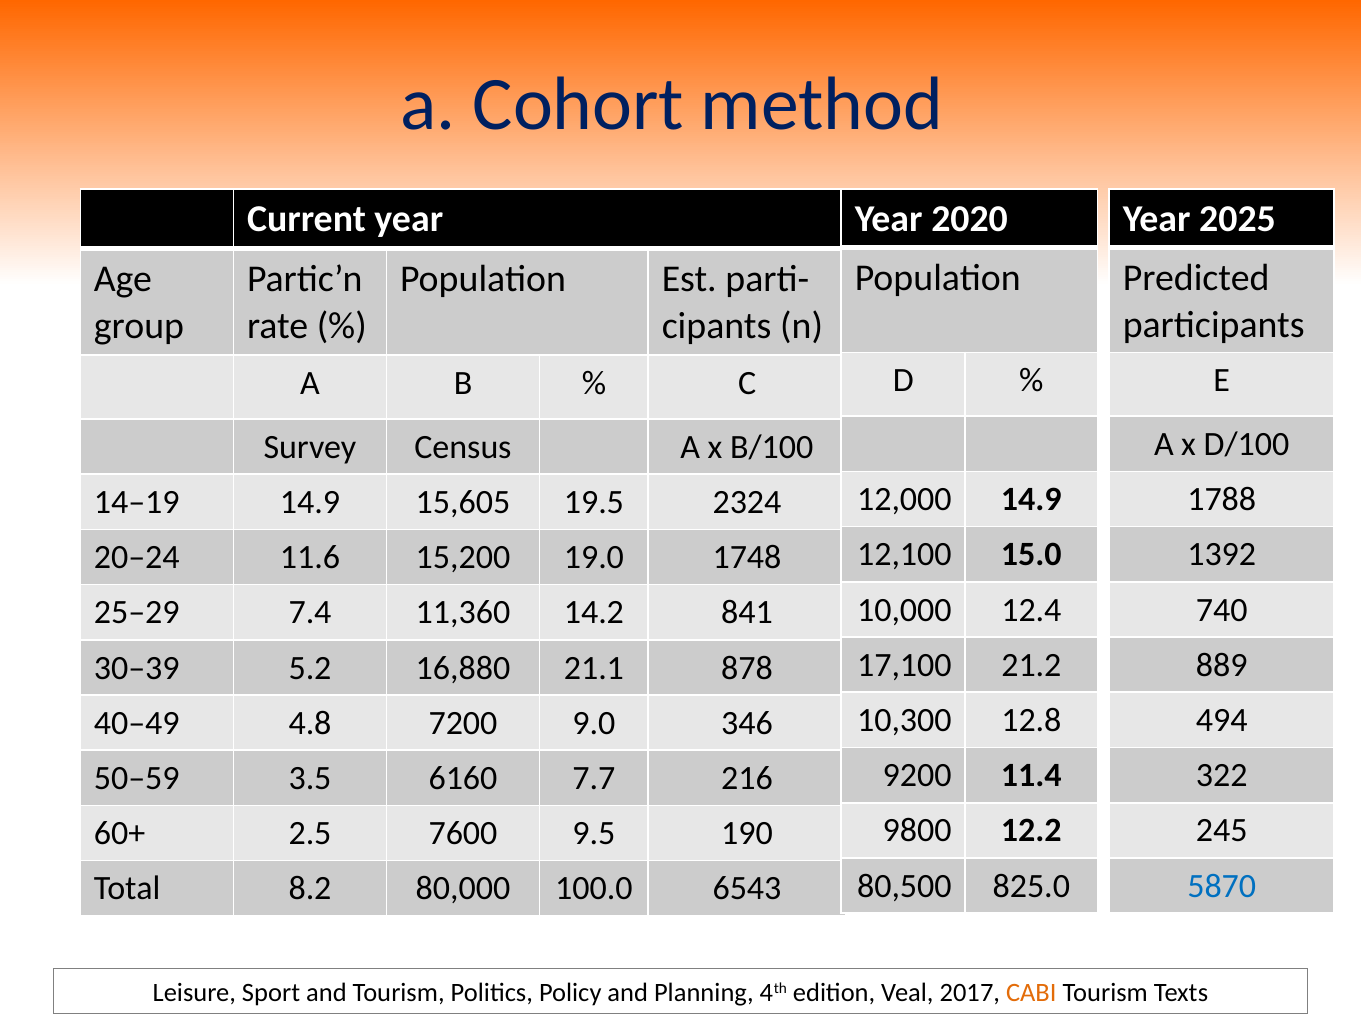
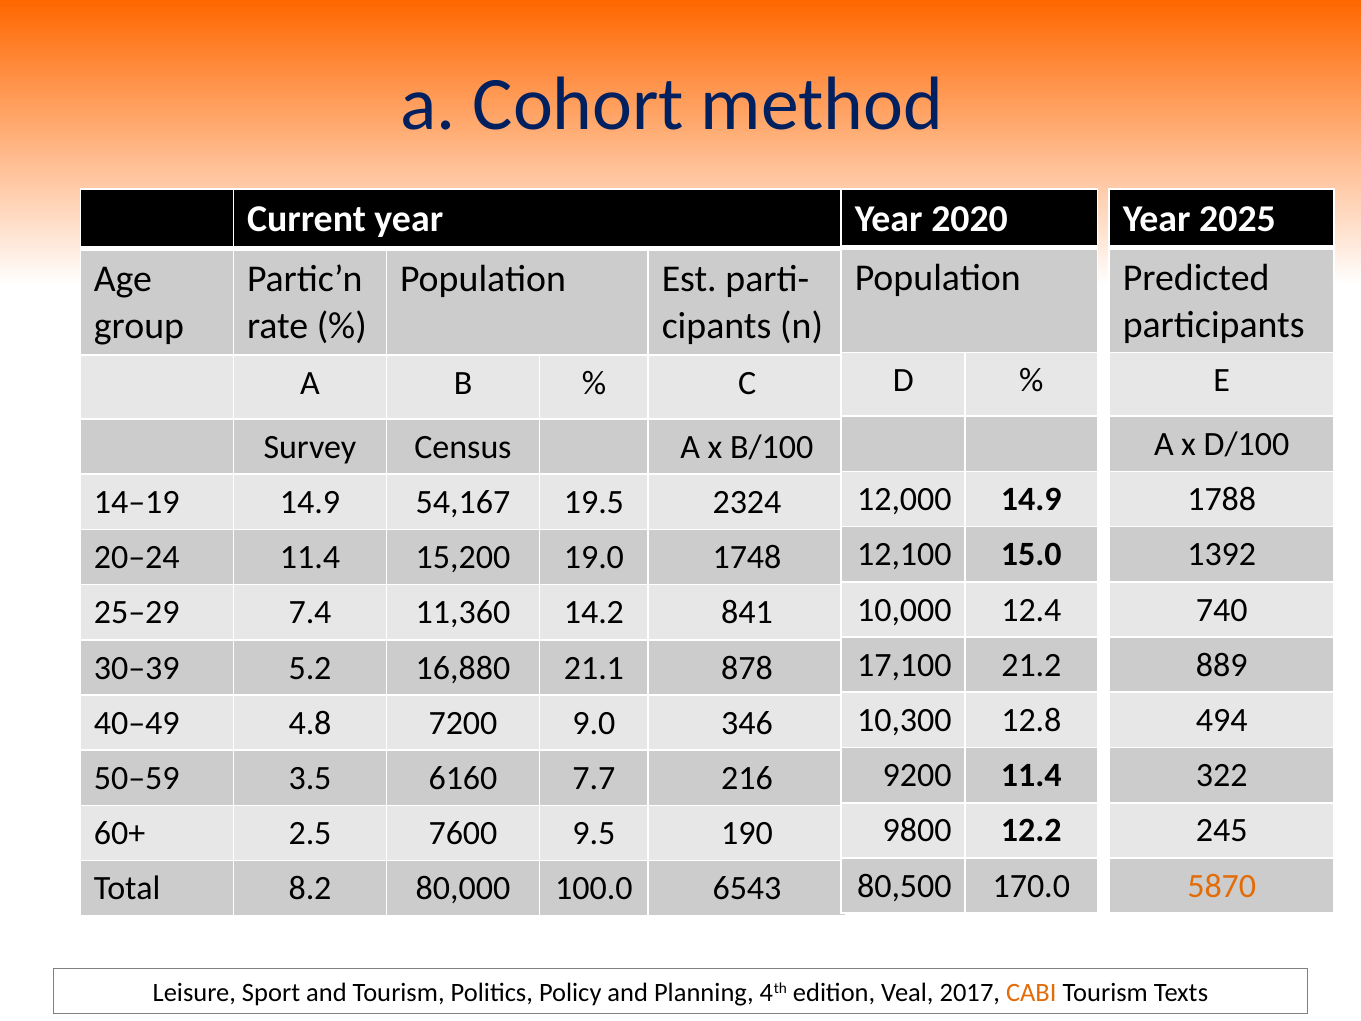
15,605: 15,605 -> 54,167 (463, 502)
20–24 11.6: 11.6 -> 11.4 (310, 557)
825.0: 825.0 -> 170.0 (1031, 886)
5870 colour: blue -> orange (1222, 886)
